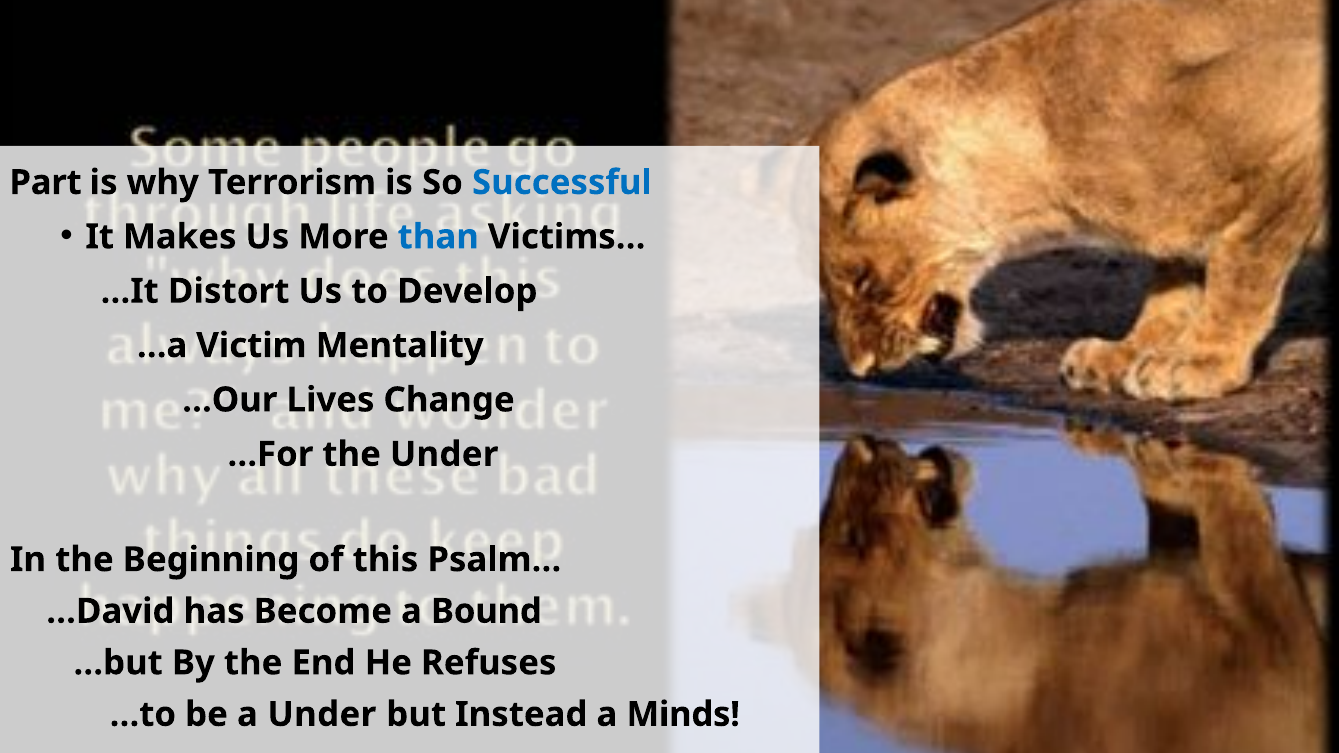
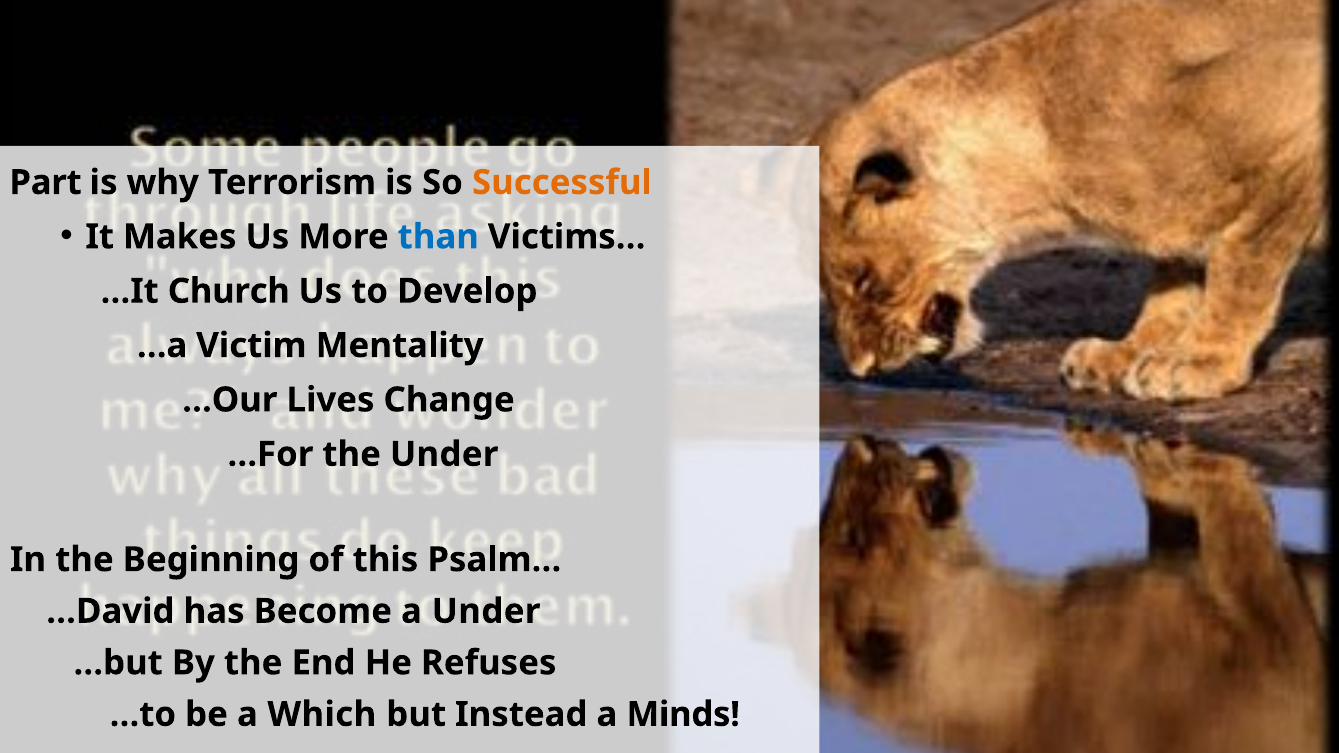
Successful colour: blue -> orange (562, 183)
Distort: Distort -> Church (229, 291)
a Bound: Bound -> Under (486, 611)
a Under: Under -> Which (322, 715)
